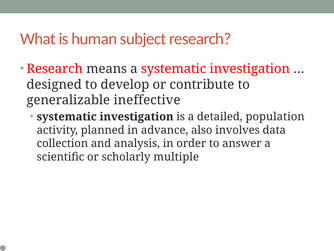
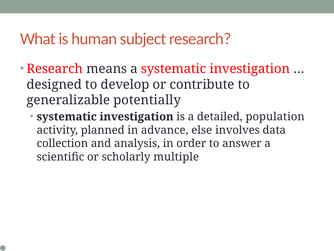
ineffective: ineffective -> potentially (147, 100)
also: also -> else (202, 130)
